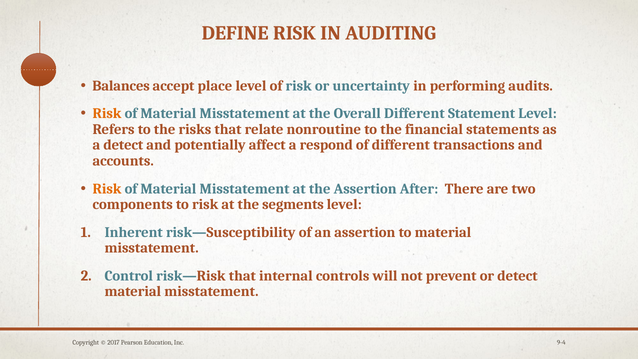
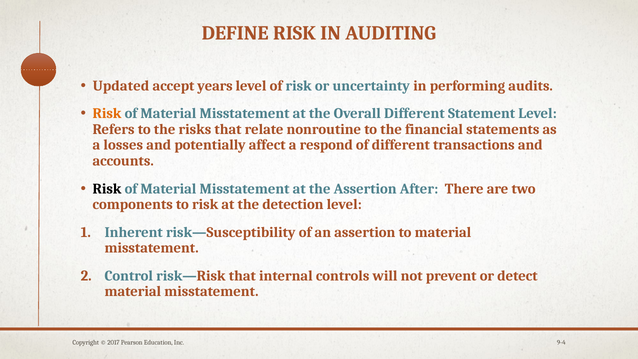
Balances: Balances -> Updated (121, 86)
place: place -> years (215, 86)
a detect: detect -> losses (123, 145)
Risk colour: orange -> black (107, 189)
segments: segments -> detection (293, 204)
